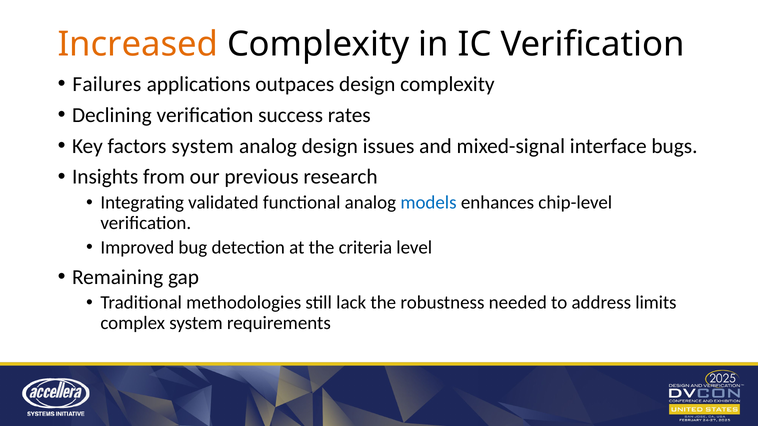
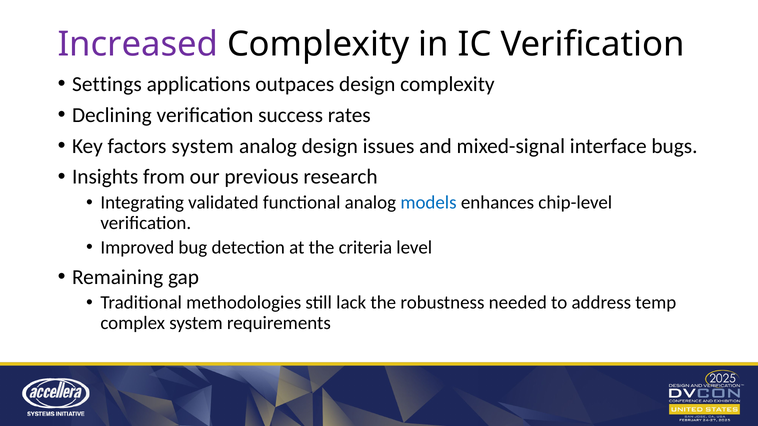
Increased colour: orange -> purple (138, 44)
Failures: Failures -> Settings (107, 84)
limits: limits -> temp (656, 303)
